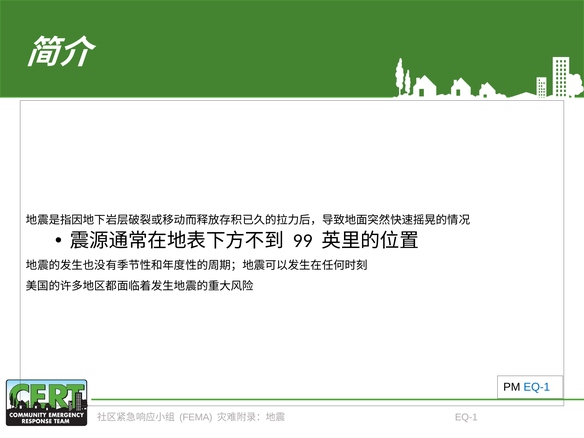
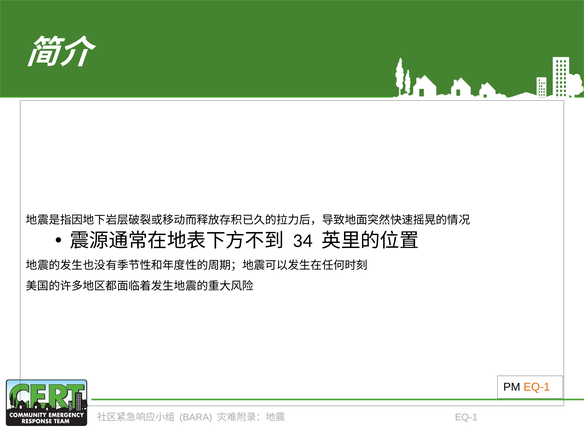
99: 99 -> 34 (303, 241)
EQ-1 colour: blue -> orange (537, 387)
FEMA: FEMA -> BARA (196, 417)
